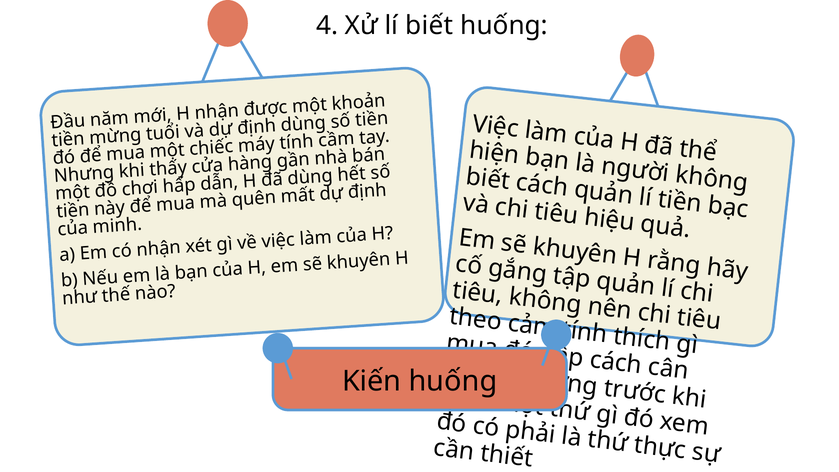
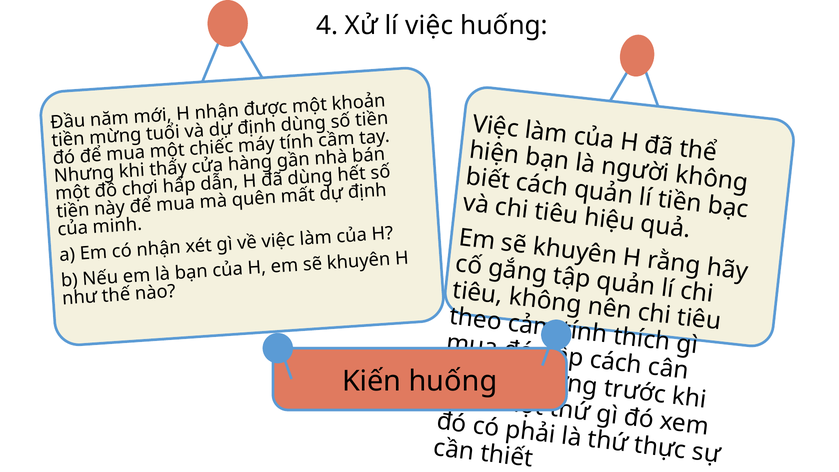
lí biết: biết -> việc (429, 25)
